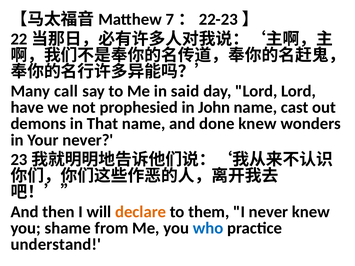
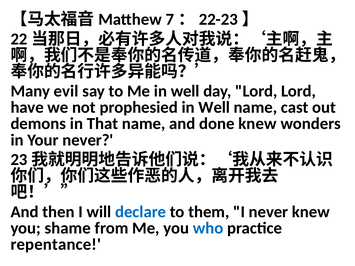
call: call -> evil (66, 91)
Me in said: said -> well (185, 91)
prophesied in John: John -> Well (214, 108)
declare colour: orange -> blue (141, 212)
understand: understand -> repentance (56, 245)
